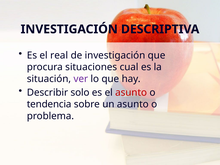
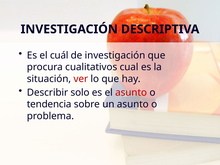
real: real -> cuál (59, 55)
situaciones: situaciones -> cualitativos (91, 67)
ver colour: purple -> red (81, 79)
